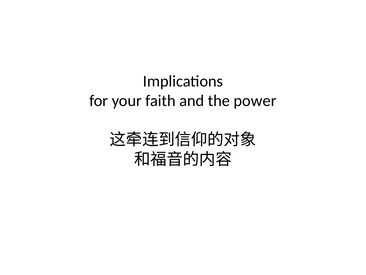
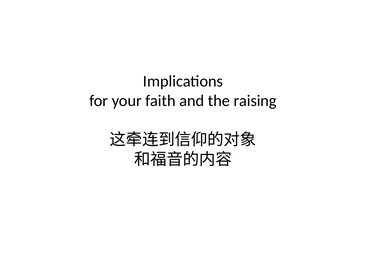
power: power -> raising (255, 101)
